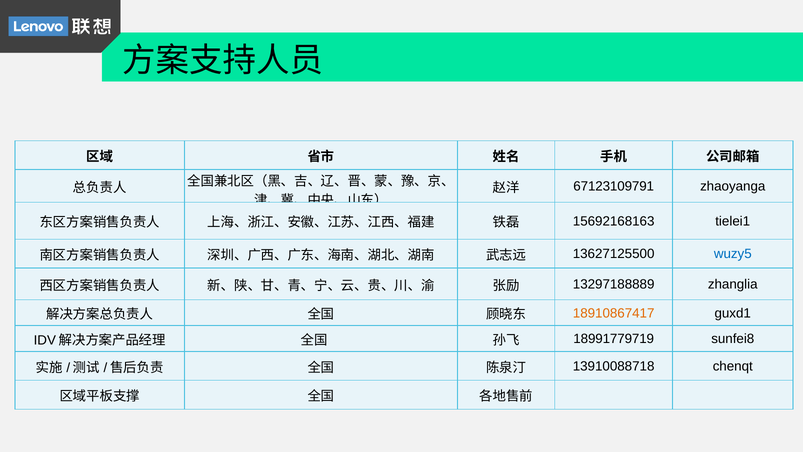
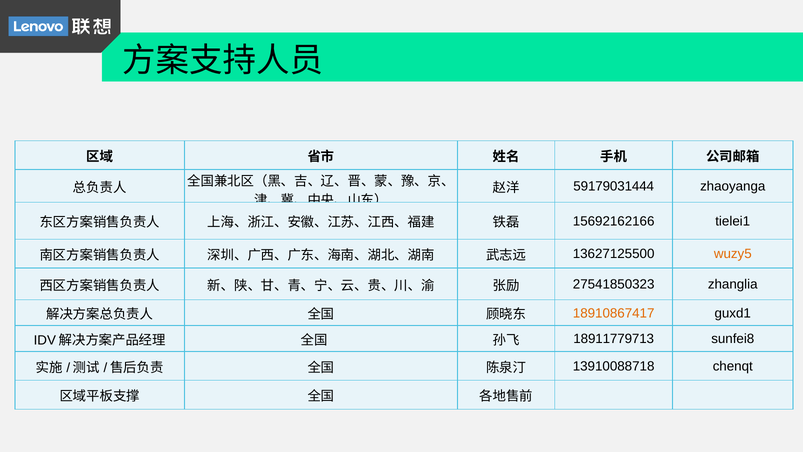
67123109791: 67123109791 -> 59179031444 (614, 186)
15692168163: 15692168163 -> 15692162166 (614, 221)
wuzy5 colour: blue -> orange (733, 254)
13297188889: 13297188889 -> 27541850323 (614, 284)
18991779719: 18991779719 -> 18911779713 (614, 339)
